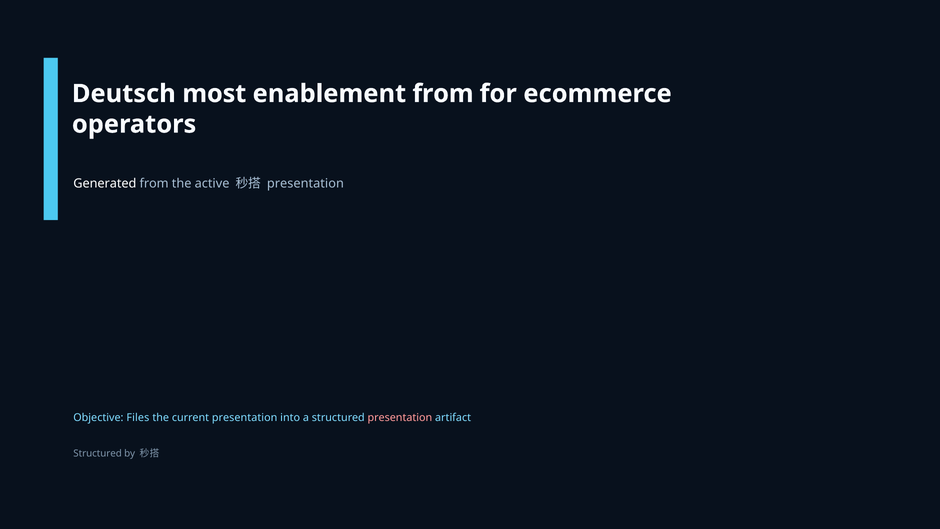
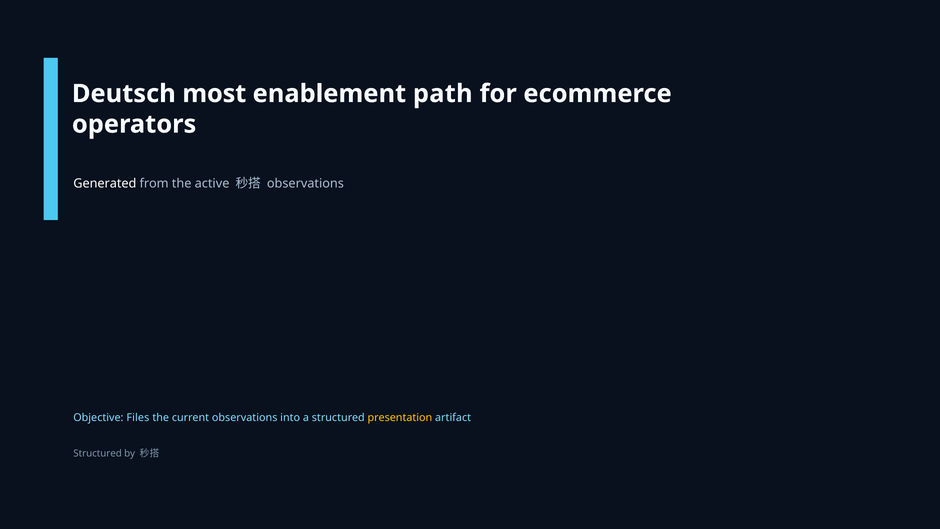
enablement from: from -> path (443, 94)
presentation: presentation -> observations (305, 183)
current presentation: presentation -> observations (245, 417)
presentation colour: pink -> yellow (400, 417)
